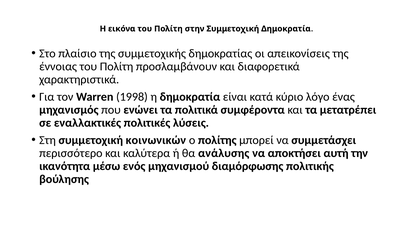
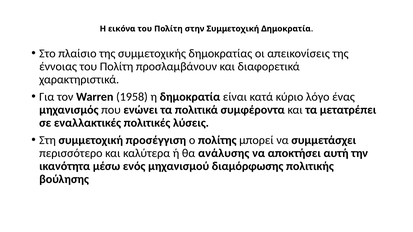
1998: 1998 -> 1958 (132, 97)
κοινωνικών: κοινωνικών -> προσέγγιση (156, 140)
